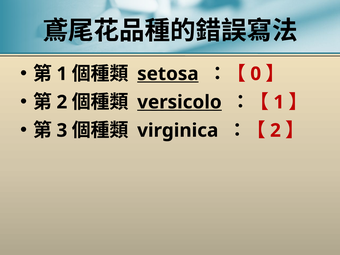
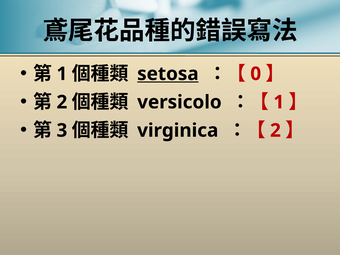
versicolo underline: present -> none (179, 102)
